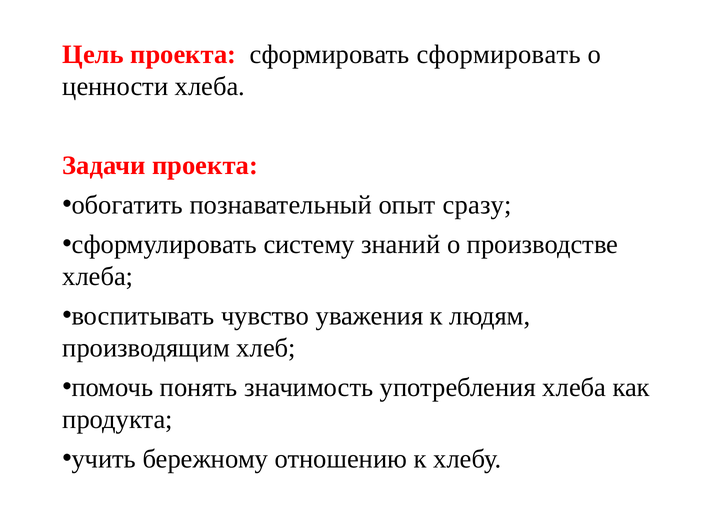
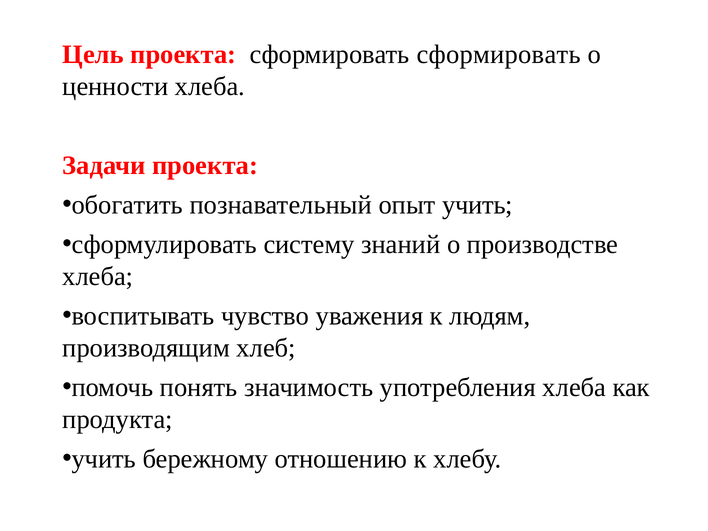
опыт сразу: сразу -> учить (477, 205)
